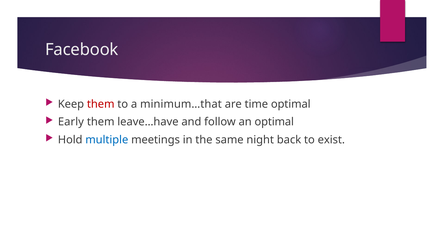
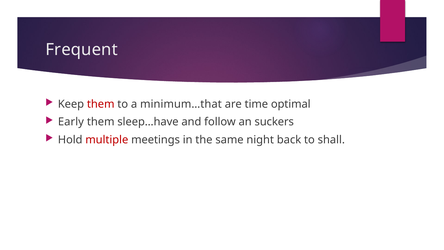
Facebook: Facebook -> Frequent (82, 49)
leave…have: leave…have -> sleep…have (148, 122)
an optimal: optimal -> suckers (274, 122)
multiple colour: blue -> red (107, 140)
exist: exist -> shall (331, 140)
